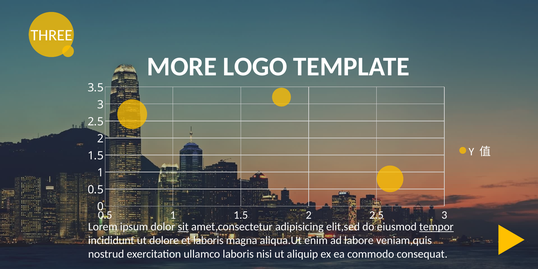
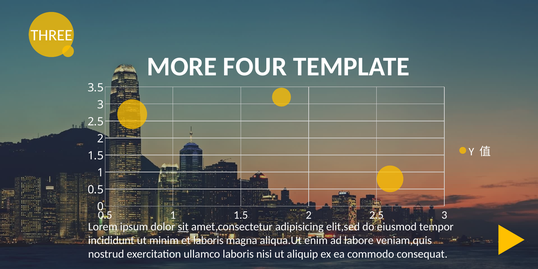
LOGO: LOGO -> FOUR (255, 67)
tempor underline: present -> none (436, 227)
dolore: dolore -> minim (164, 240)
